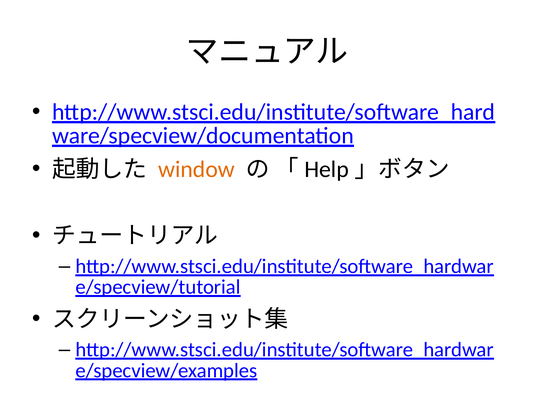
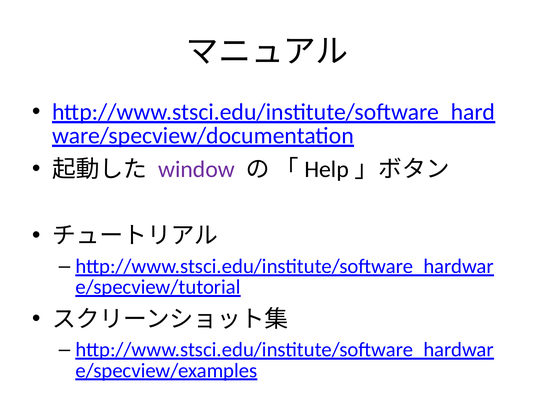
window colour: orange -> purple (196, 170)
